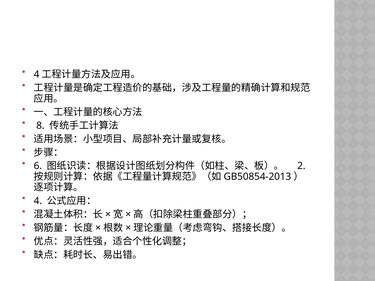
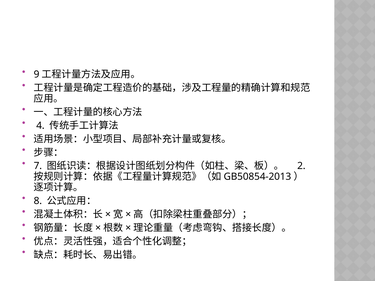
4: 4 -> 9 (37, 74)
8: 8 -> 4 (40, 126)
6: 6 -> 7 (38, 166)
4: 4 -> 8 (38, 201)
